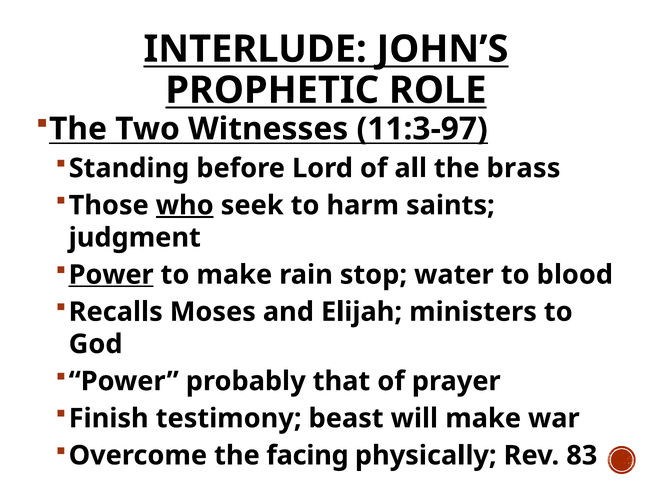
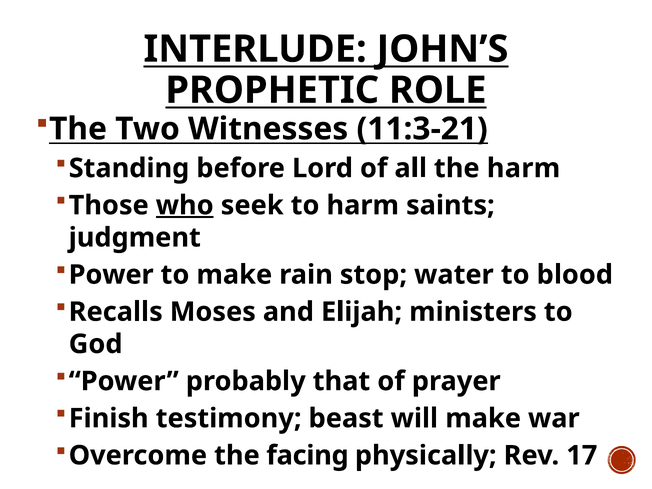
11:3-97: 11:3-97 -> 11:3-21 (422, 129)
the brass: brass -> harm (524, 168)
Power underline: present -> none (111, 275)
83: 83 -> 17 (582, 455)
